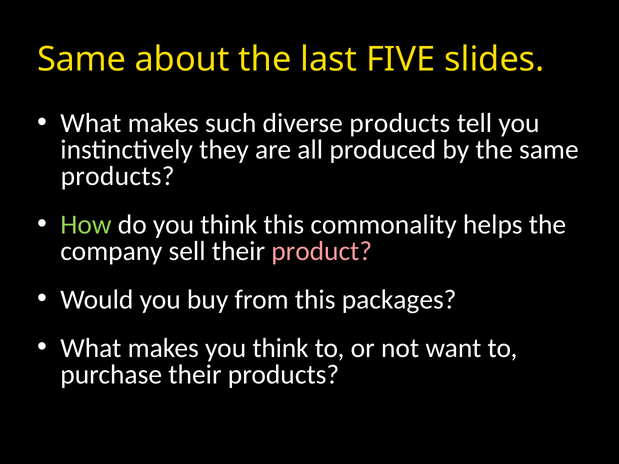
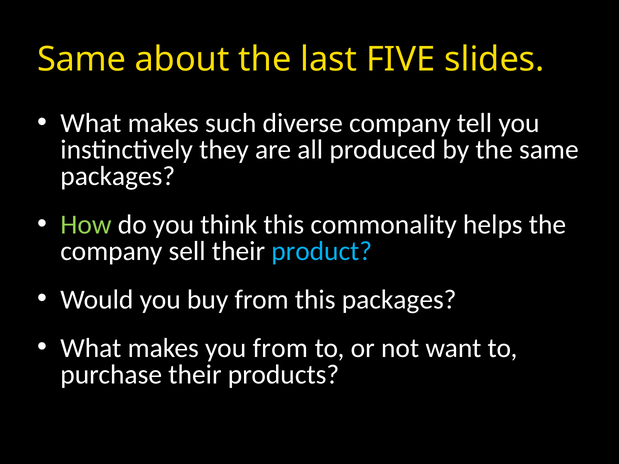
diverse products: products -> company (400, 123)
products: products -> packages (118, 176)
product colour: pink -> light blue (322, 251)
makes you think: think -> from (280, 348)
